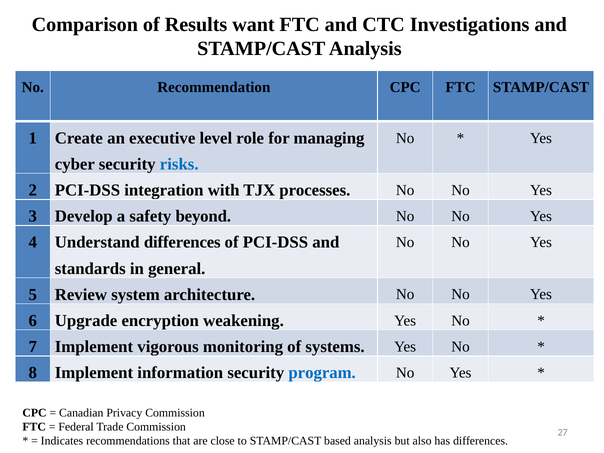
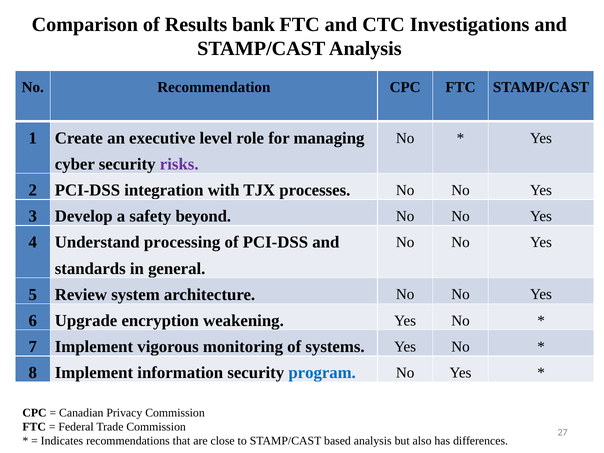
want: want -> bank (254, 25)
risks colour: blue -> purple (179, 164)
Understand differences: differences -> processing (182, 242)
